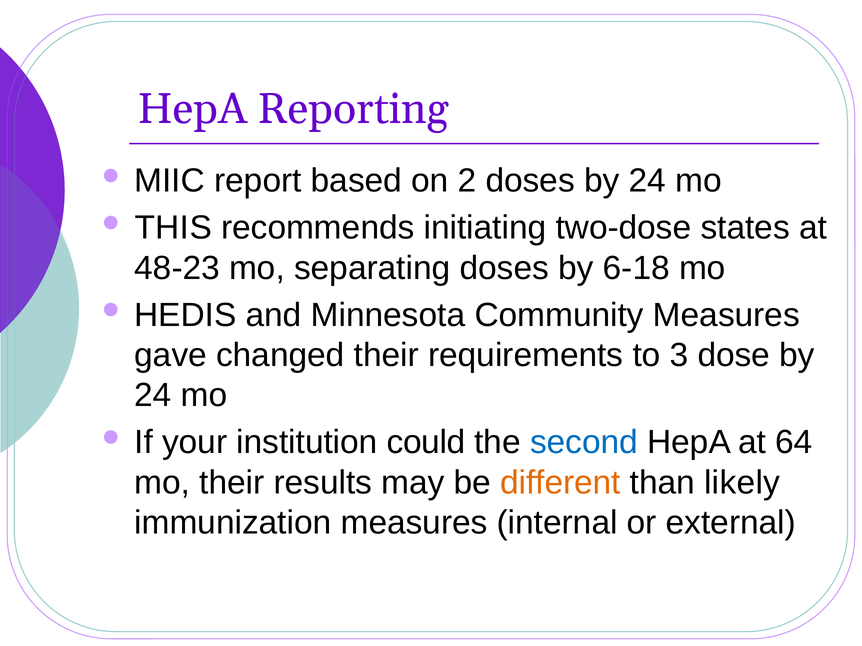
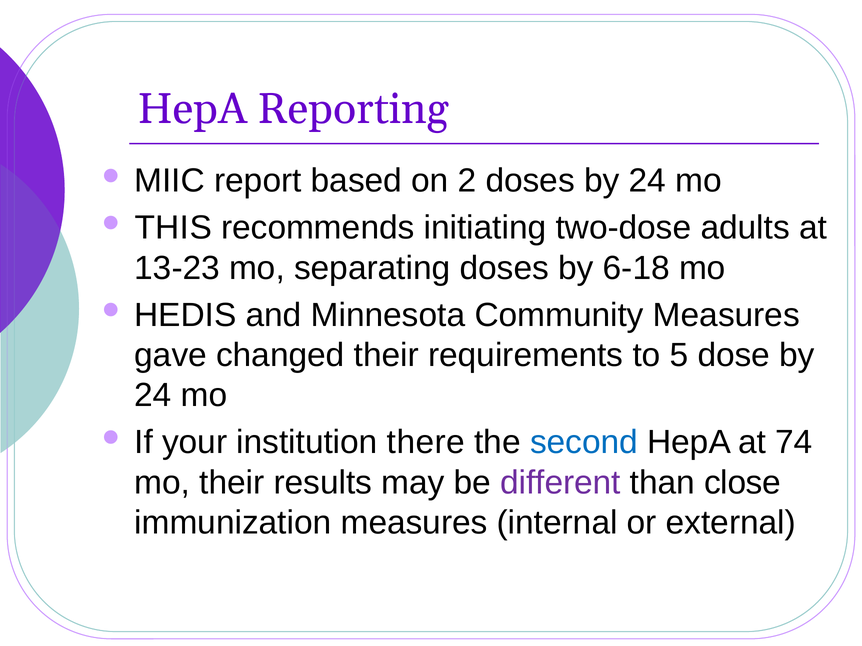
states: states -> adults (745, 228)
48-23: 48-23 -> 13-23 (177, 268)
3: 3 -> 5 (679, 355)
could: could -> there (426, 443)
64: 64 -> 74 (794, 443)
different colour: orange -> purple (560, 483)
likely: likely -> close (742, 483)
